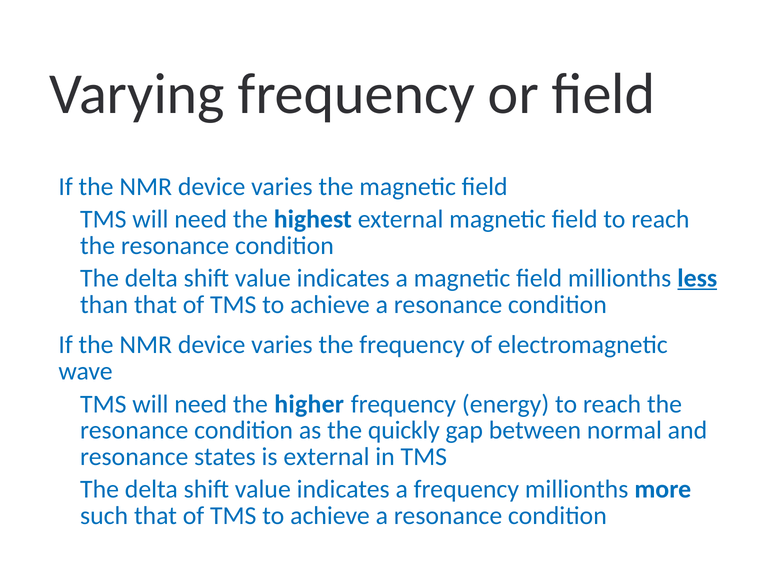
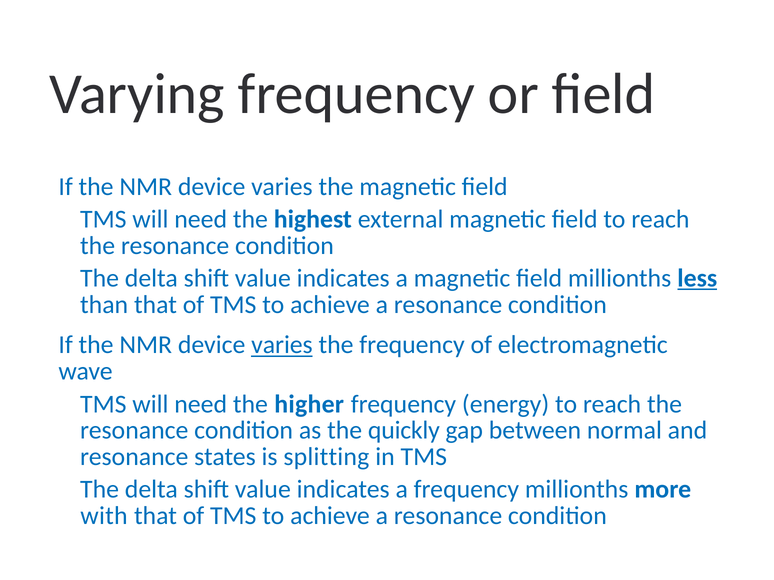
varies underline: none -> present (282, 345)
is external: external -> splitting (326, 457)
such: such -> with (104, 516)
